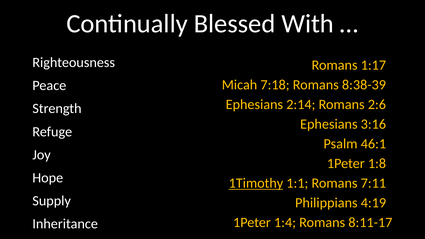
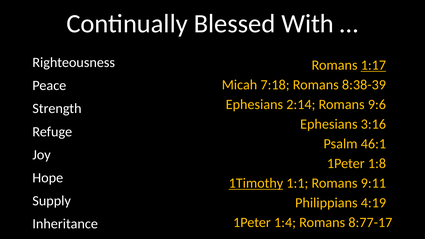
1:17 underline: none -> present (373, 65)
2:6: 2:6 -> 9:6 (377, 105)
7:11: 7:11 -> 9:11 (373, 183)
8:11-17: 8:11-17 -> 8:77-17 (370, 223)
